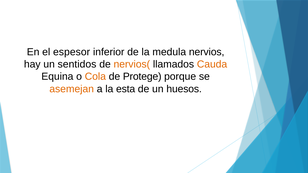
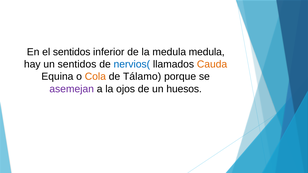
el espesor: espesor -> sentidos (72, 52)
medula nervios: nervios -> medula (207, 52)
nervios( colour: orange -> blue (132, 64)
Protege: Protege -> Tálamo (142, 77)
asemejan colour: orange -> purple (72, 89)
esta: esta -> ojos (126, 89)
